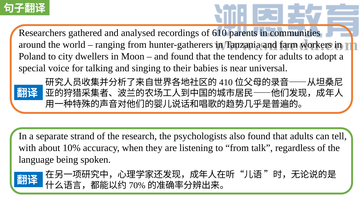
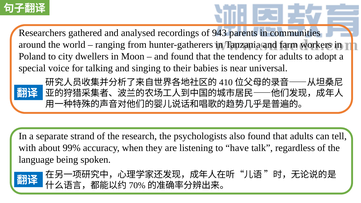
610: 610 -> 943 (219, 33)
10%: 10% -> 99% (72, 148)
to from: from -> have (237, 148)
